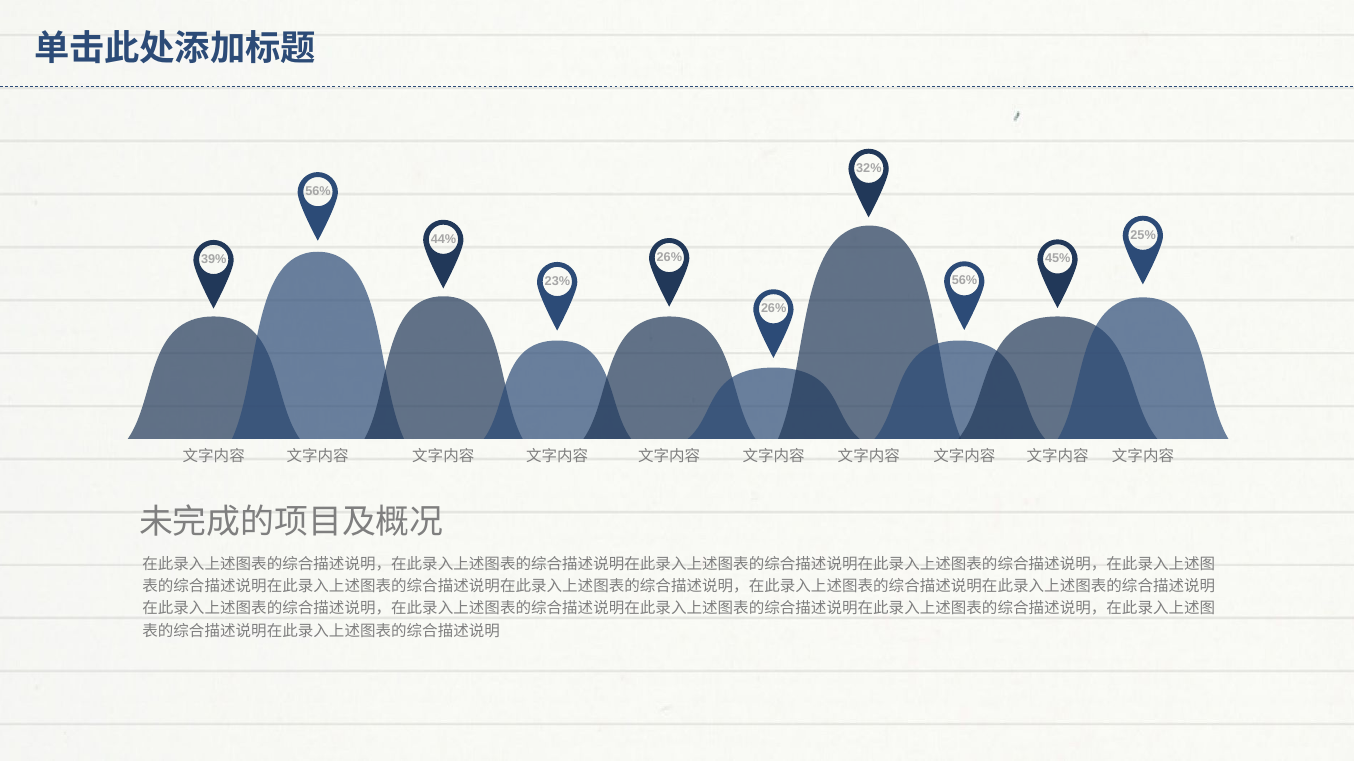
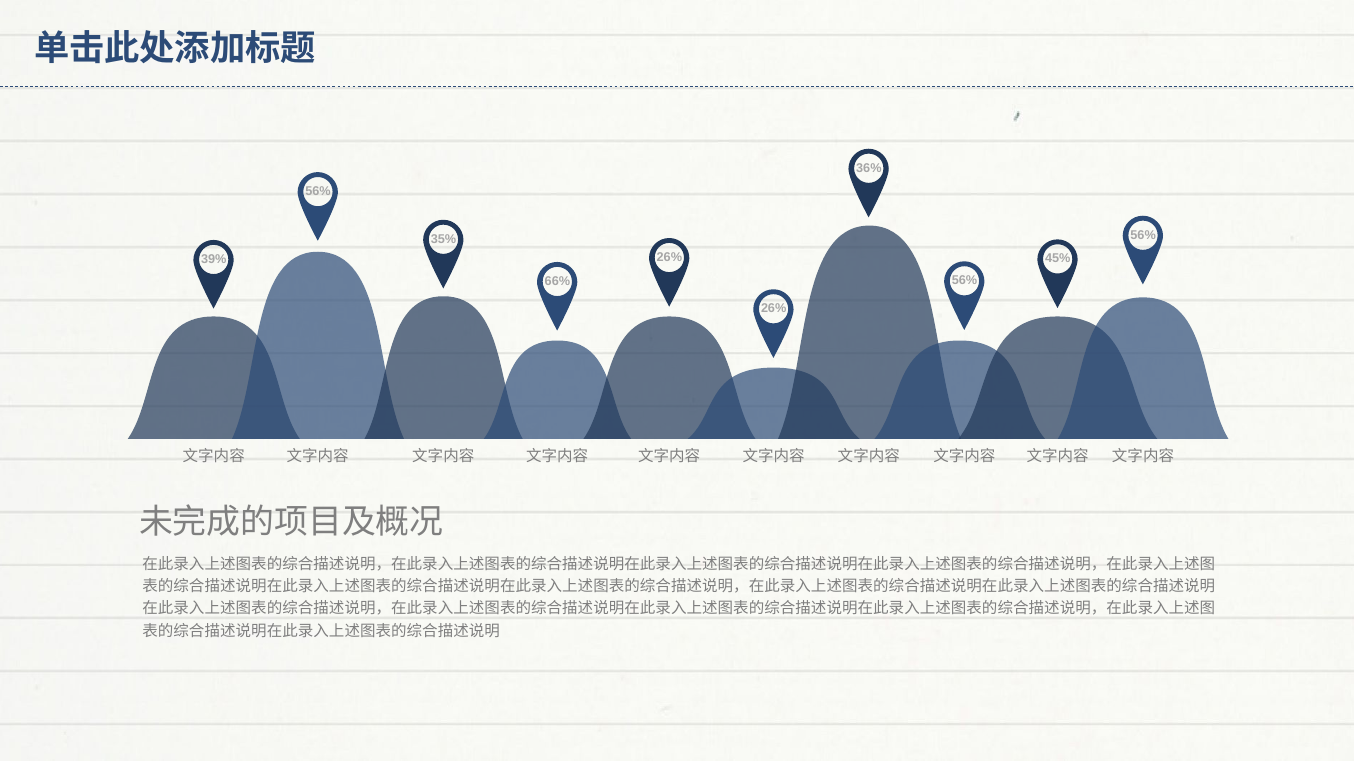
32%: 32% -> 36% (869, 168)
25%: 25% -> 56% (1143, 235)
44%: 44% -> 35% (444, 239)
23%: 23% -> 66% (557, 281)
